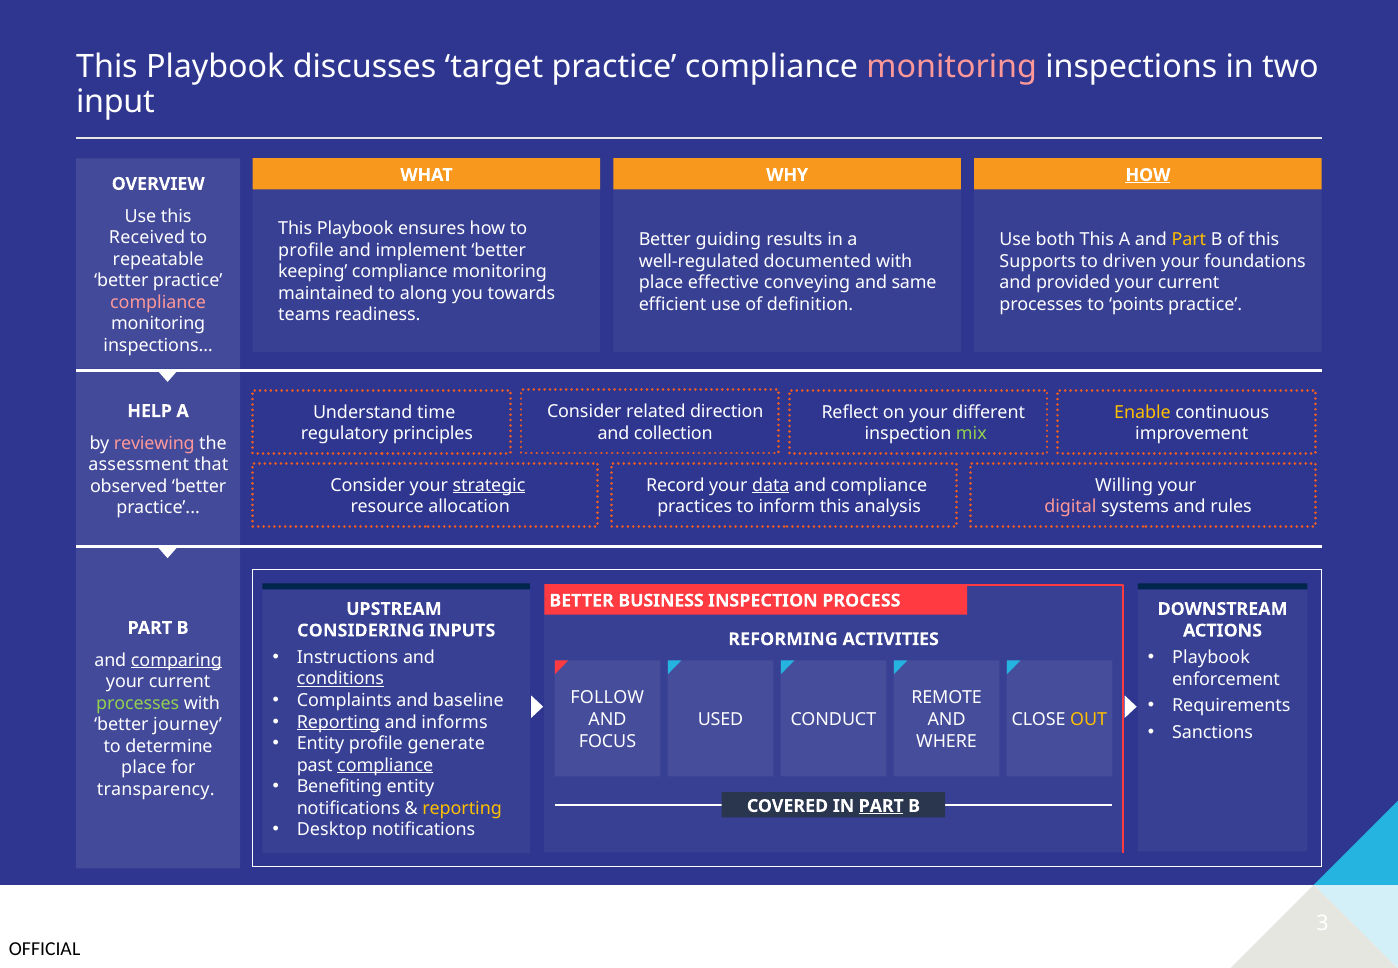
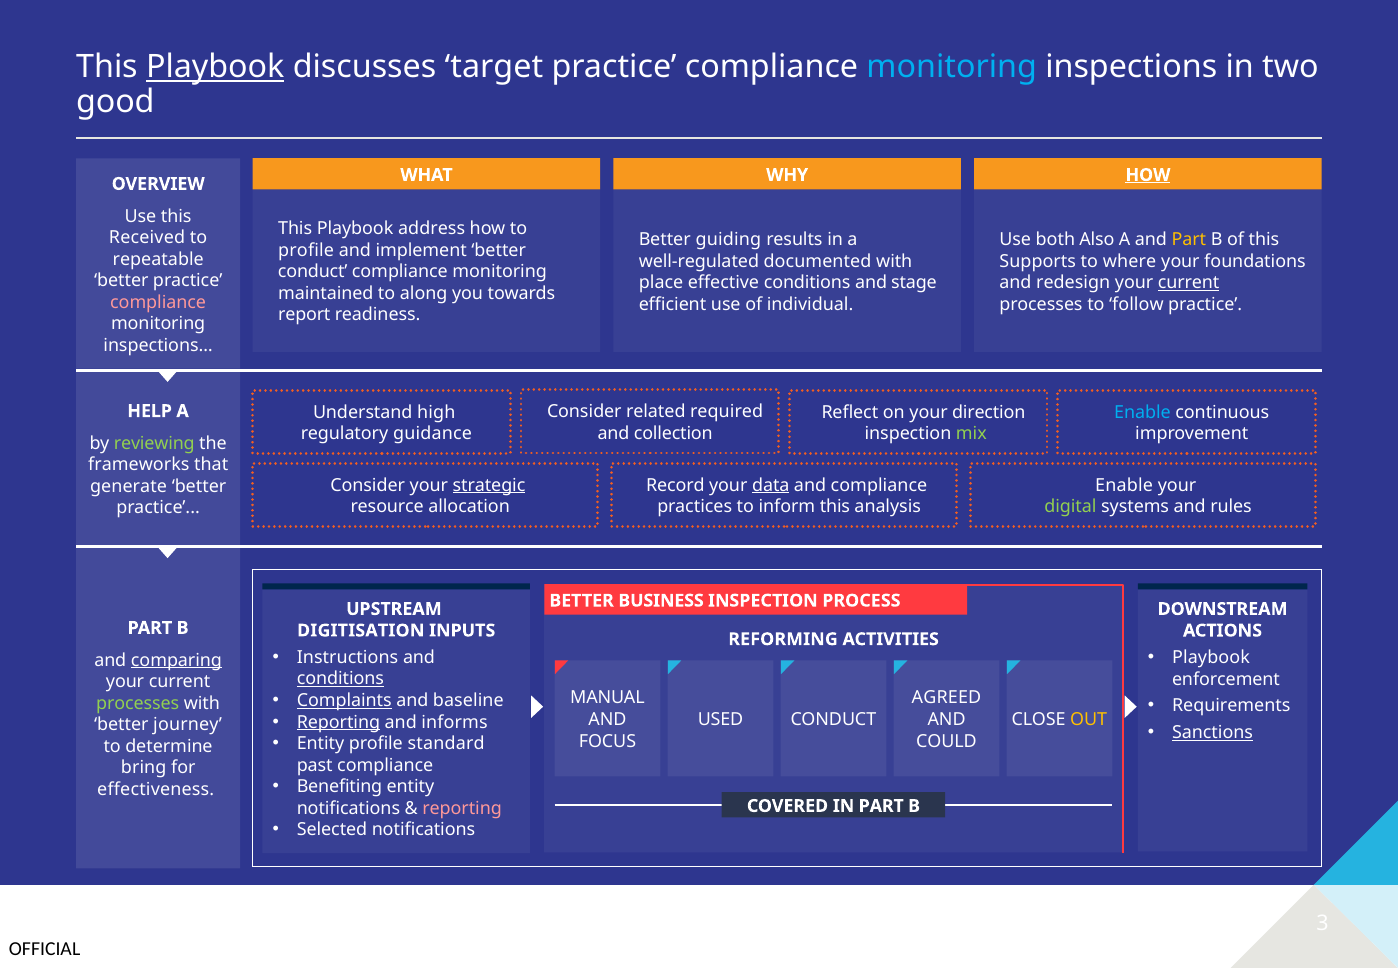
Playbook underline: none -> present (215, 67)
monitoring colour: pink -> light blue (952, 67)
input: input -> good (115, 102)
ensures: ensures -> address (432, 229)
both This: This -> Also (1097, 240)
driven: driven -> where (1130, 261)
keeping: keeping -> conduct (313, 272)
effective conveying: conveying -> conditions (807, 283)
same: same -> stage (914, 283)
provided: provided -> redesign (1073, 283)
current underline: none -> present (1189, 283)
definition: definition -> individual (810, 304)
points: points -> follow (1136, 304)
teams: teams -> report (304, 315)
direction: direction -> required (727, 412)
time: time -> high (436, 412)
different: different -> direction (989, 412)
Enable colour: yellow -> light blue (1143, 412)
principles: principles -> guidance (433, 434)
reviewing colour: pink -> light green (154, 443)
assessment: assessment -> frameworks (139, 465)
Willing: Willing -> Enable (1124, 485)
observed: observed -> generate (129, 486)
digital colour: pink -> light green (1070, 507)
CONSIDERING: CONSIDERING -> DIGITISATION (361, 630)
Complaints underline: none -> present (344, 700)
FOLLOW: FOLLOW -> MANUAL (607, 698)
REMOTE: REMOTE -> AGREED (946, 698)
Sanctions underline: none -> present (1213, 733)
generate: generate -> standard (446, 744)
WHERE: WHERE -> COULD (946, 741)
compliance underline: present -> none (385, 765)
place: place -> bring (144, 768)
transparency: transparency -> effectiveness (156, 789)
PART underline: present -> none (881, 806)
reporting colour: yellow -> pink (462, 808)
Desktop: Desktop -> Selected (332, 830)
